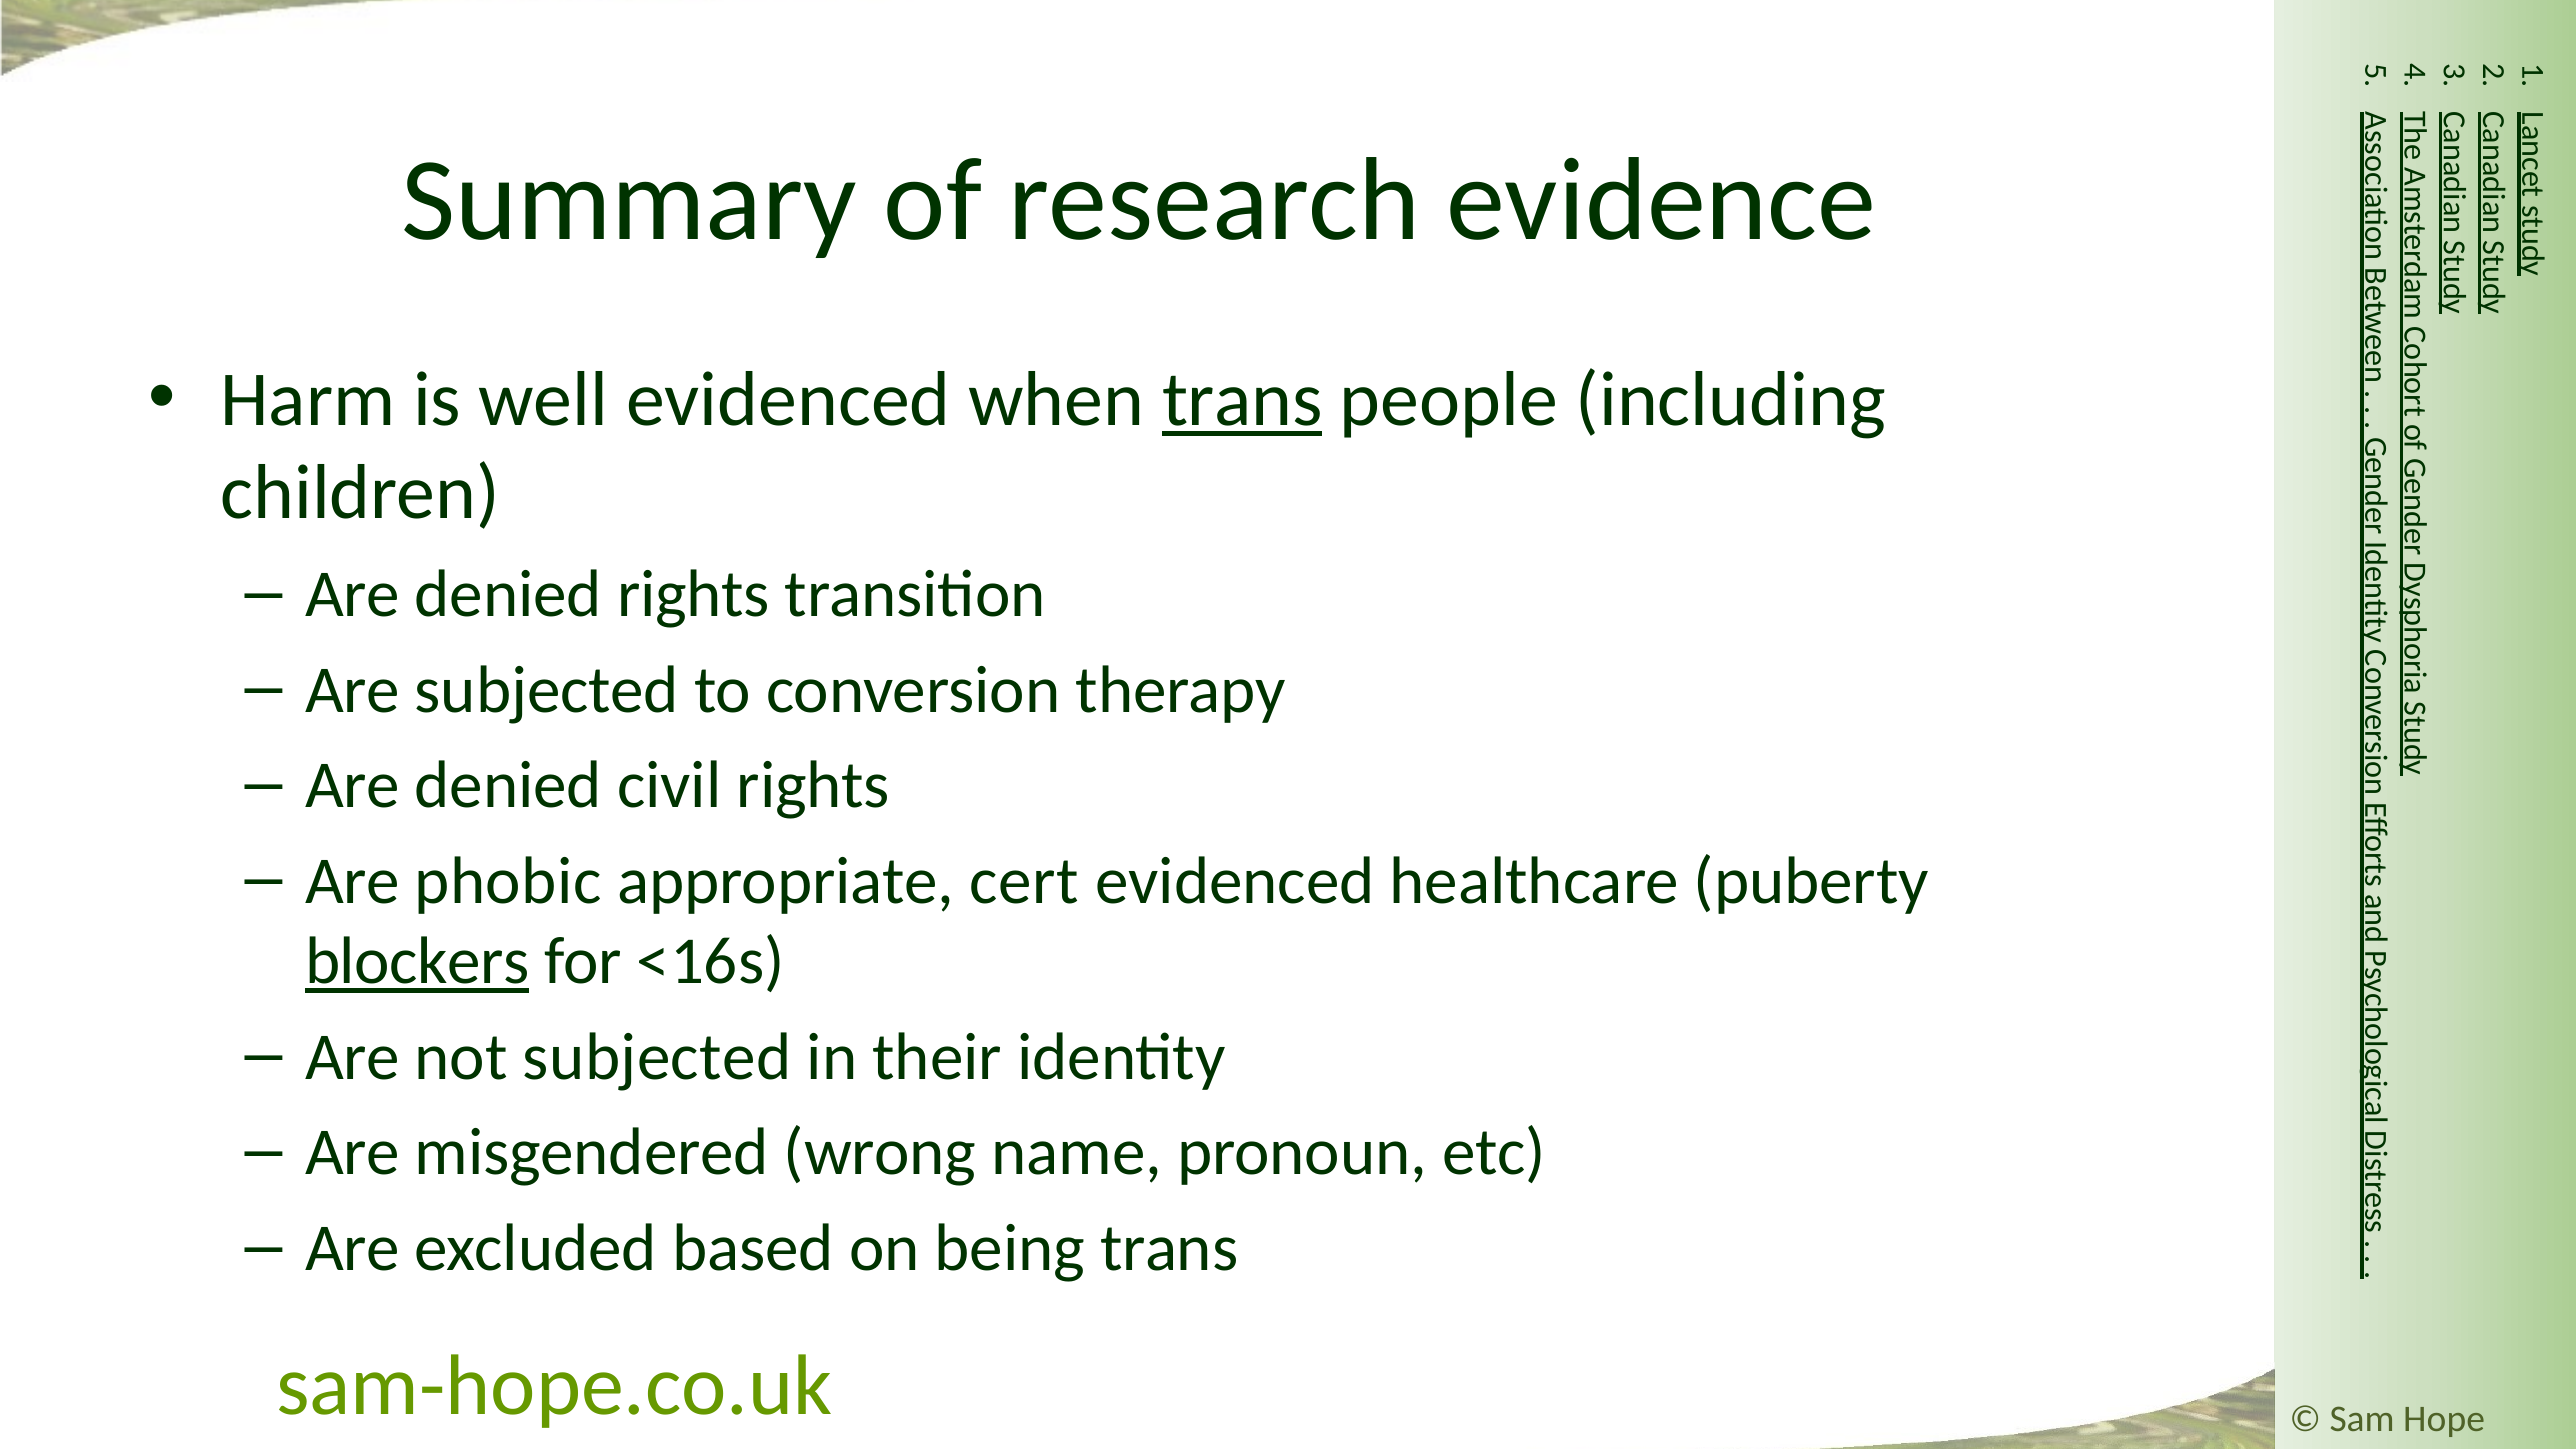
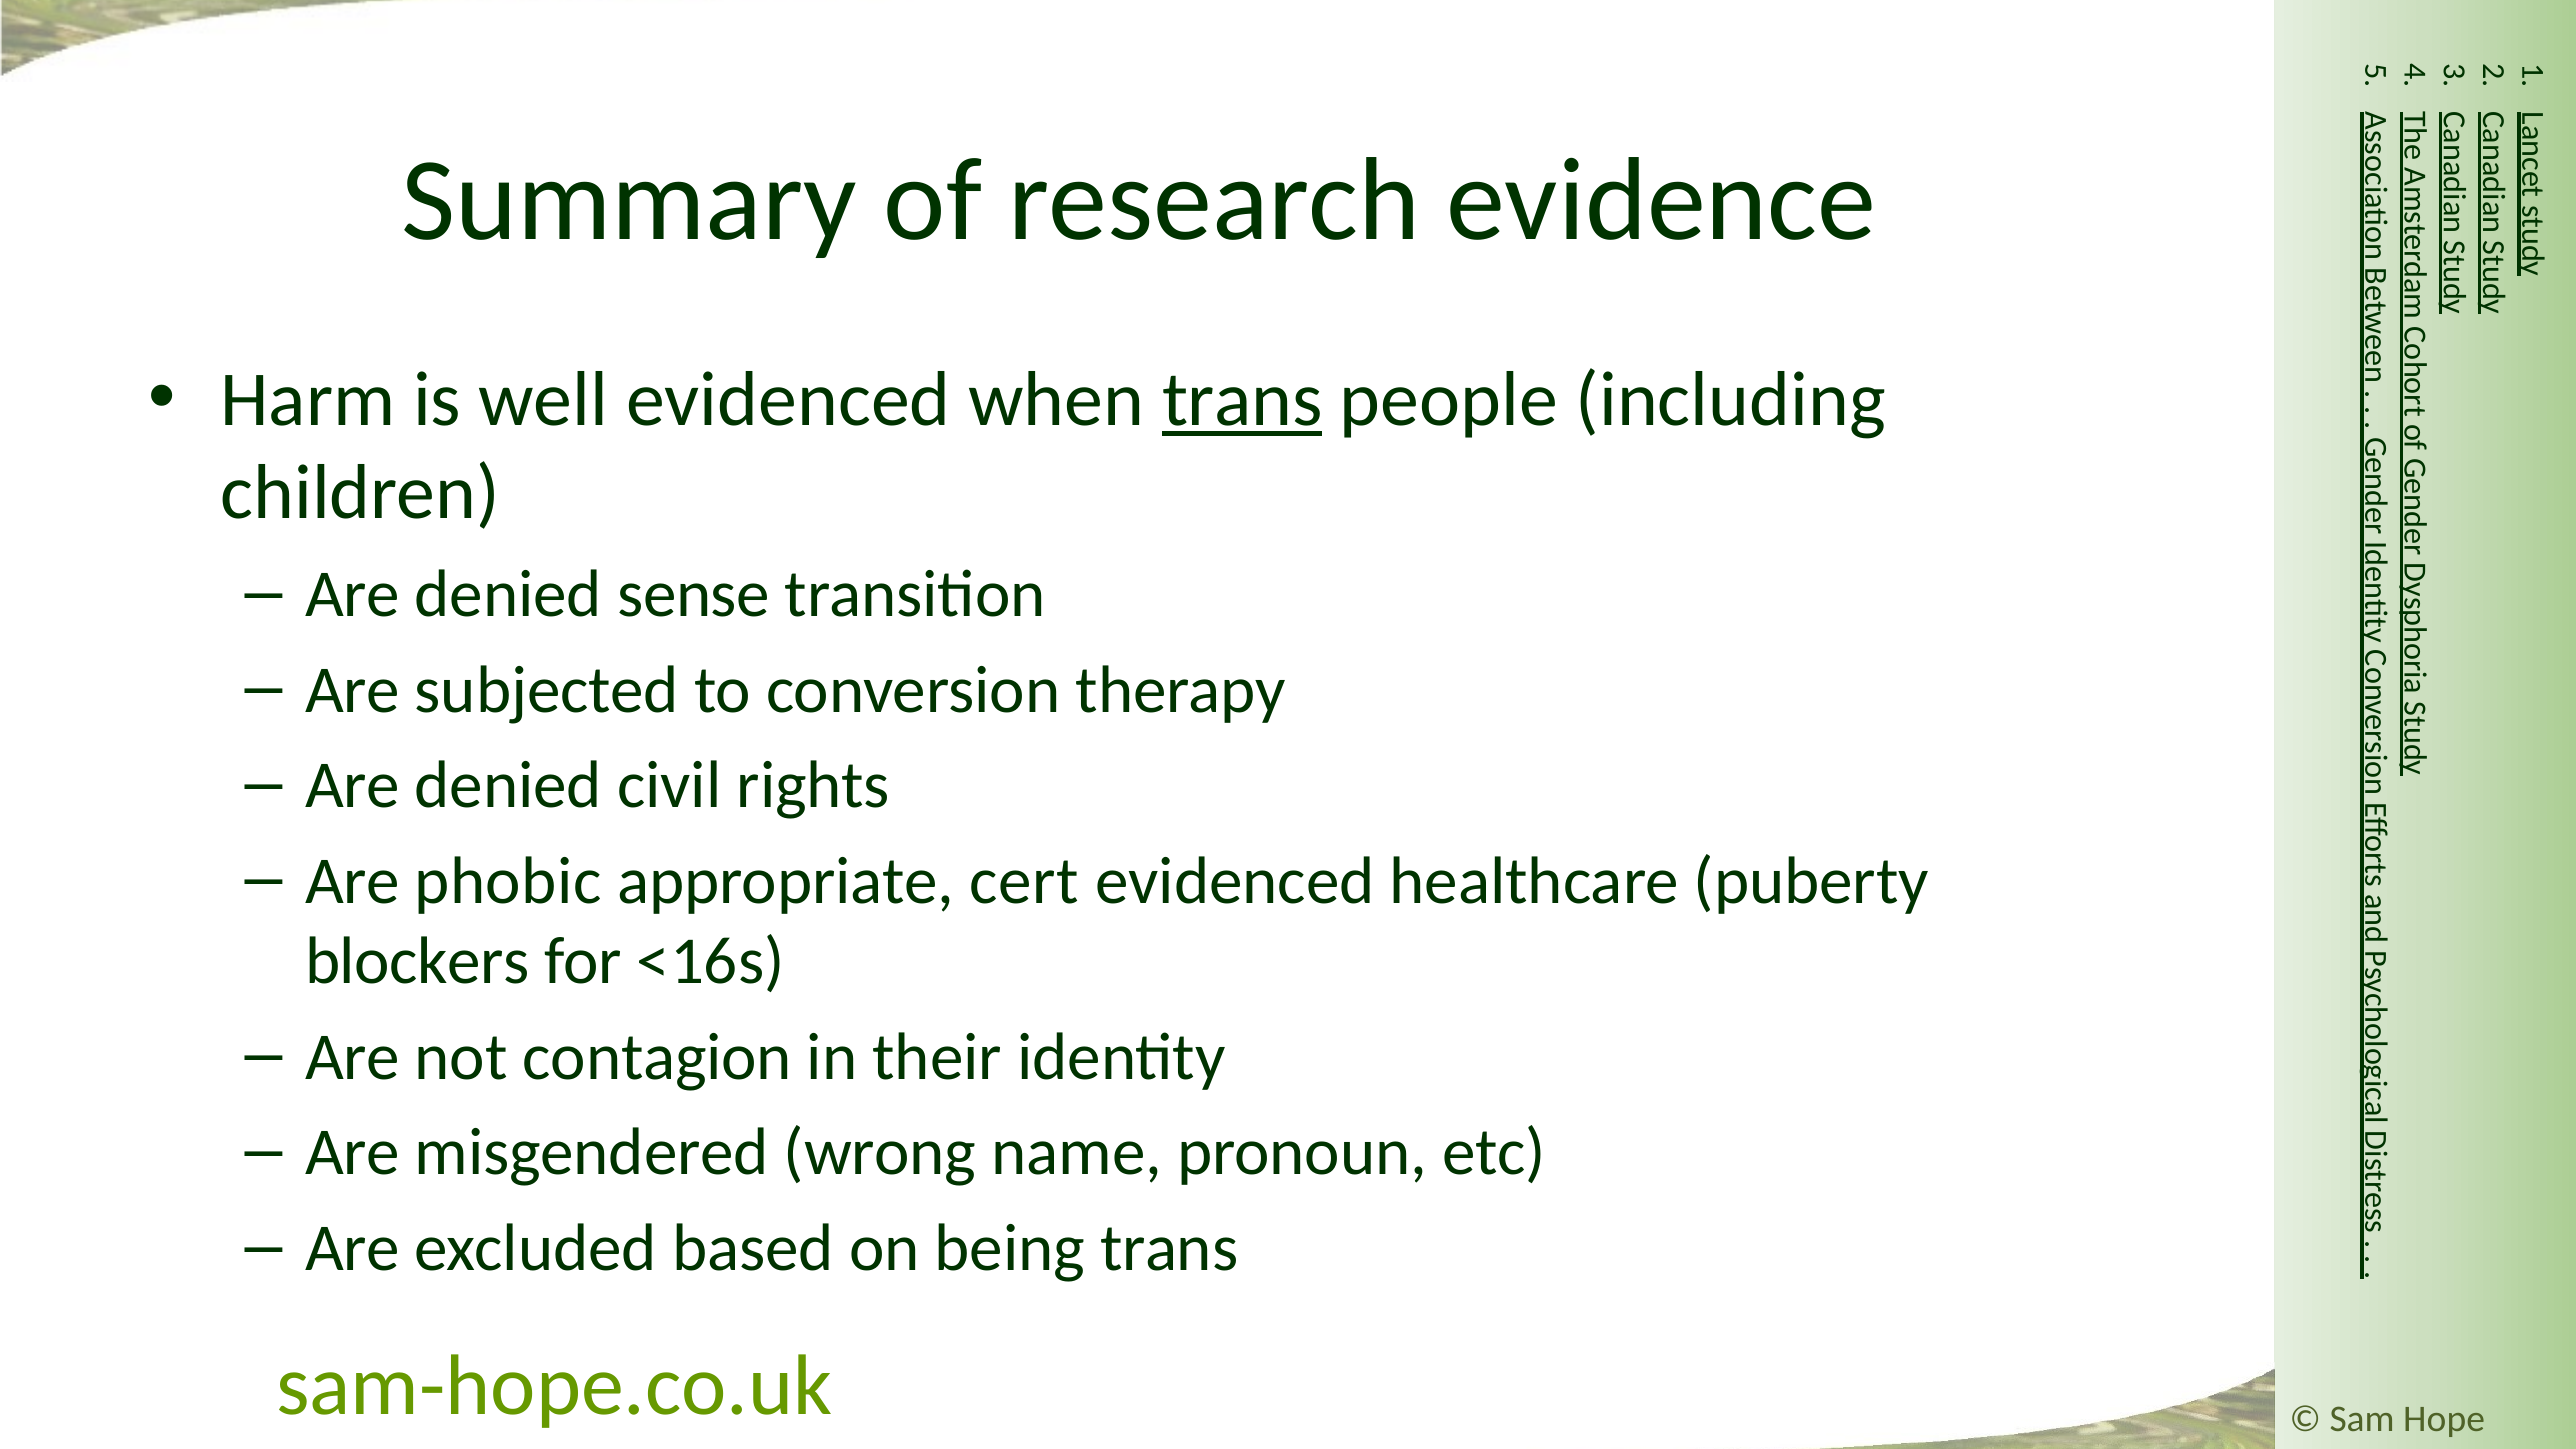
denied rights: rights -> sense (694, 595)
blockers underline: present -> none (417, 962)
not subjected: subjected -> contagion (657, 1057)
